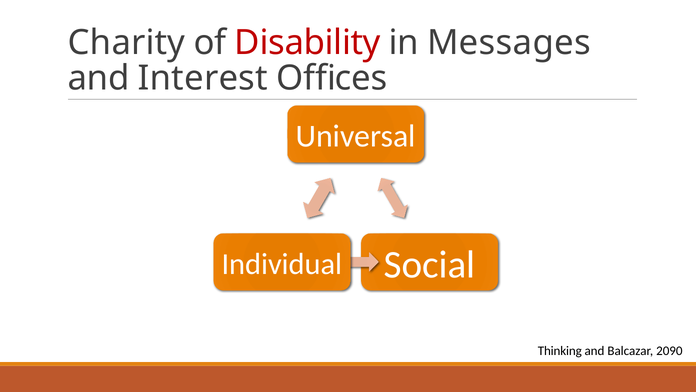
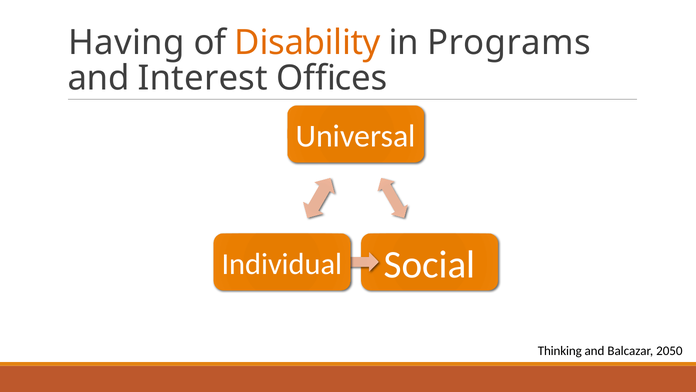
Charity: Charity -> Having (126, 42)
Disability colour: red -> orange (308, 42)
Messages: Messages -> Programs (509, 42)
2090: 2090 -> 2050 (669, 350)
